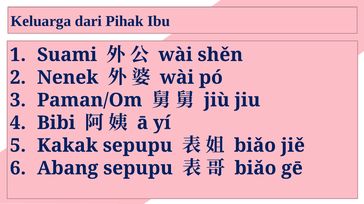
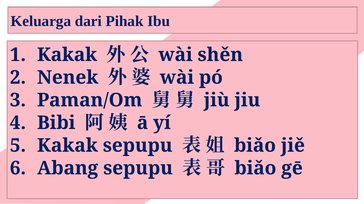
Suami: Suami -> Kakak (67, 55)
